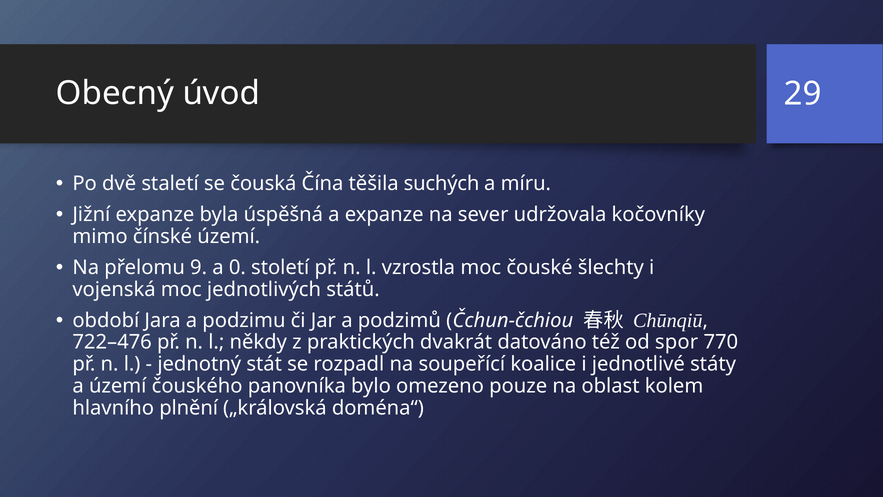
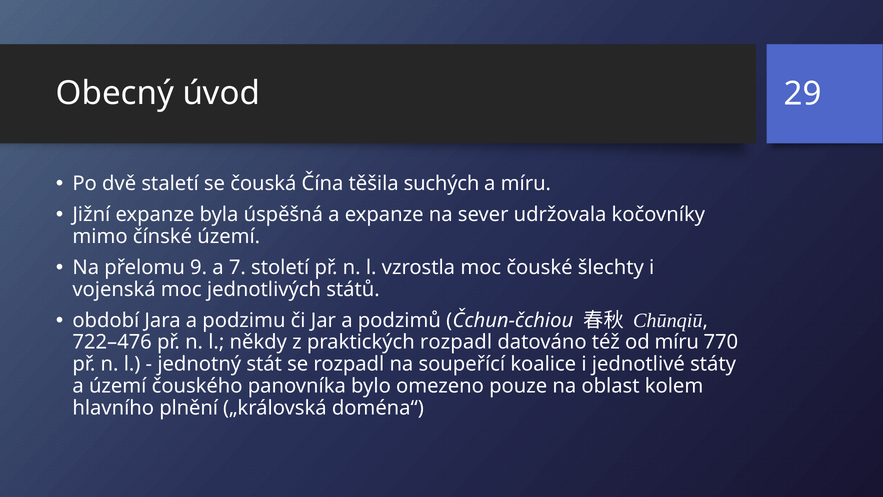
0: 0 -> 7 (237, 267)
praktických dvakrát: dvakrát -> rozpadl (456, 342)
od spor: spor -> míru (677, 342)
